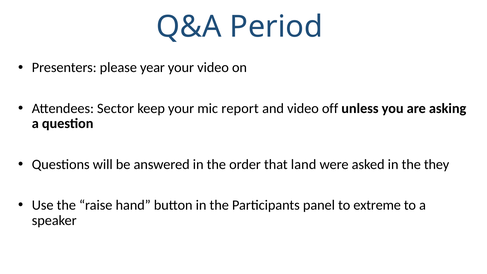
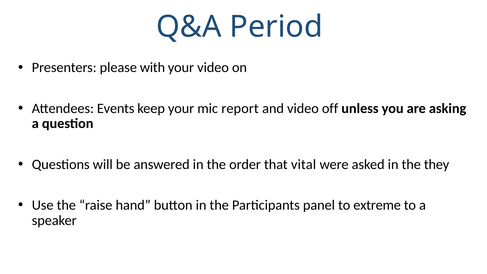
year: year -> with (152, 68)
Sector: Sector -> Events (116, 108)
land: land -> vital (304, 164)
